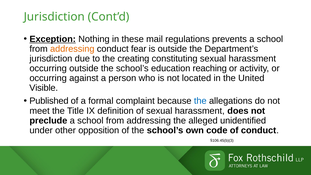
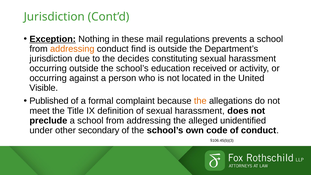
fear: fear -> find (139, 49)
creating: creating -> decides (133, 59)
reaching: reaching -> received (210, 68)
the colour: blue -> orange (200, 101)
opposition: opposition -> secondary (99, 130)
